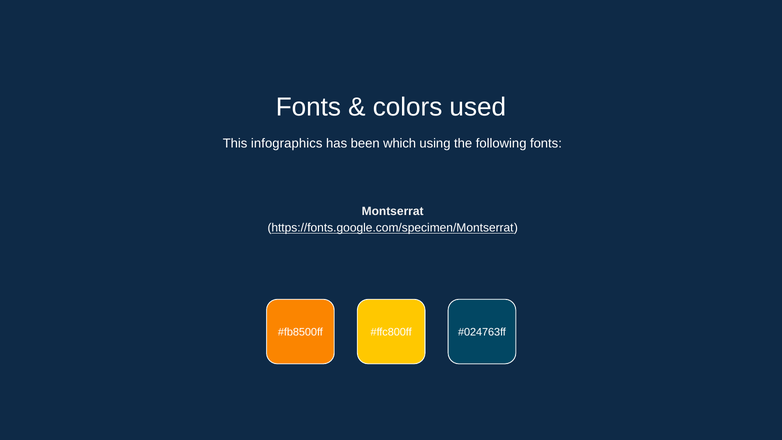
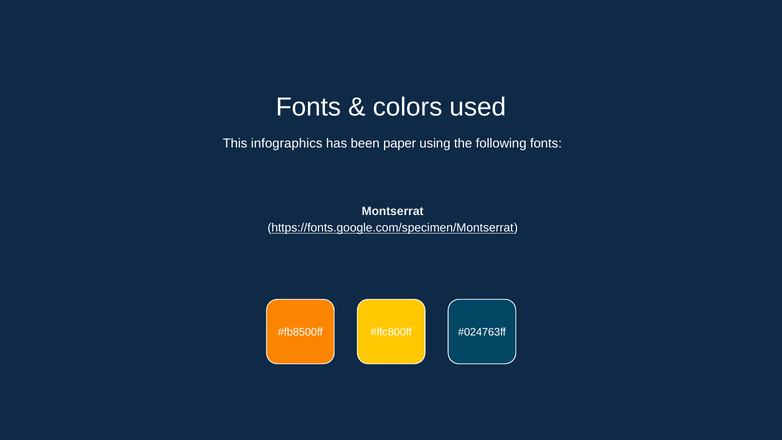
which: which -> paper (400, 144)
